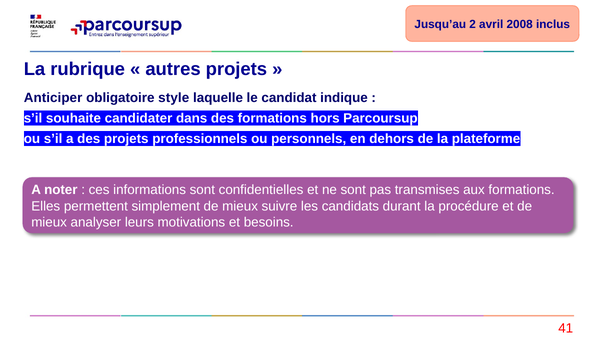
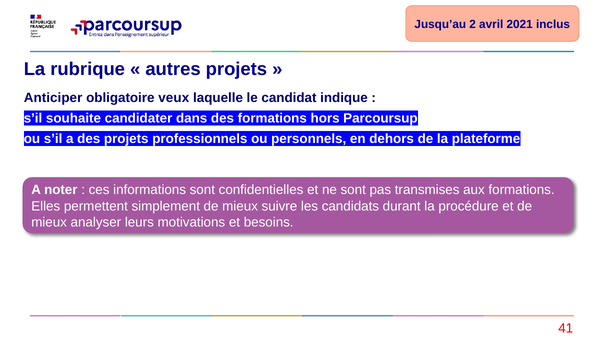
2008: 2008 -> 2021 (520, 24)
style: style -> veux (174, 98)
